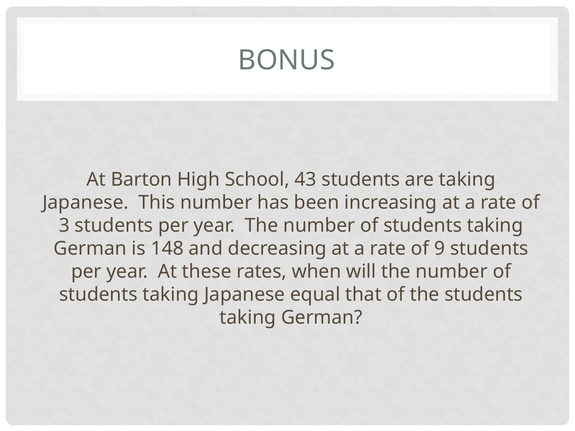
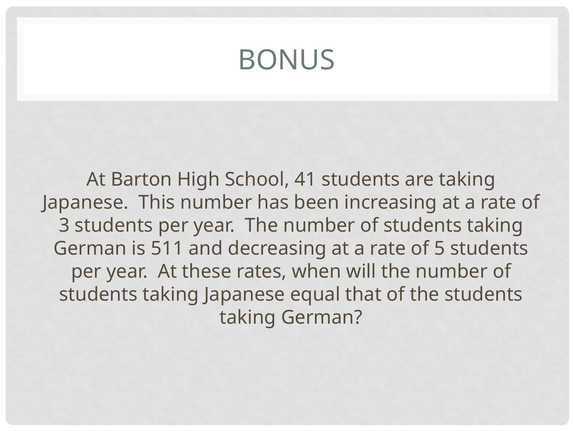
43: 43 -> 41 (306, 180)
148: 148 -> 511 (167, 249)
9: 9 -> 5 (440, 249)
